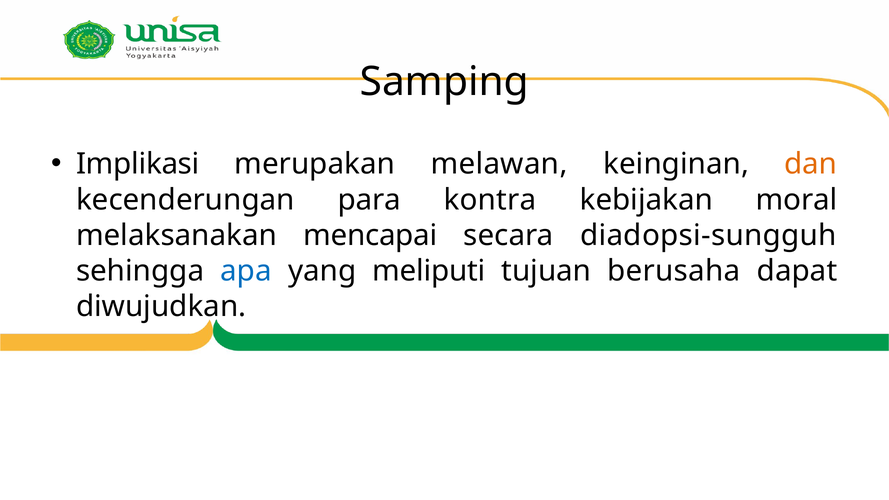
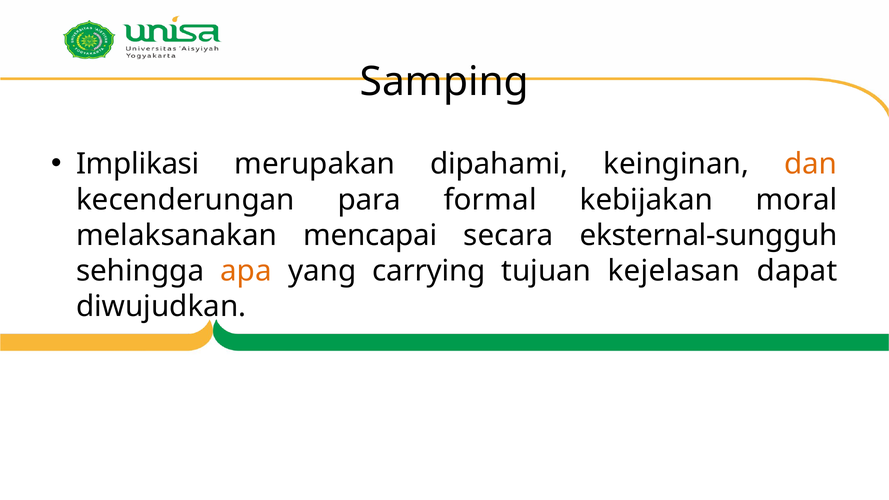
melawan: melawan -> dipahami (499, 164)
kontra: kontra -> formal (490, 200)
diadopsi-sungguh: diadopsi-sungguh -> eksternal-sungguh (709, 235)
apa colour: blue -> orange (246, 271)
meliputi: meliputi -> carrying (429, 271)
berusaha: berusaha -> kejelasan (674, 271)
